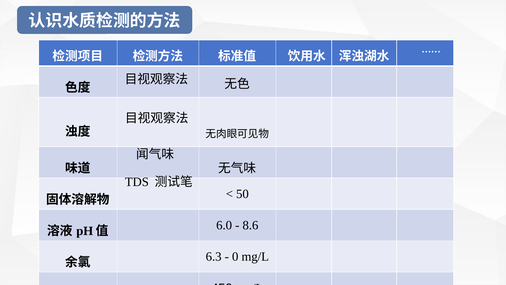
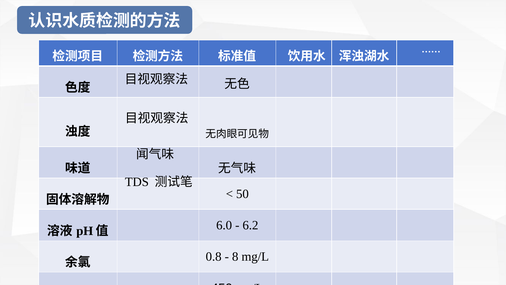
8.6: 8.6 -> 6.2 (250, 225)
6.3: 6.3 -> 0.8 (214, 256)
0: 0 -> 8 (235, 256)
